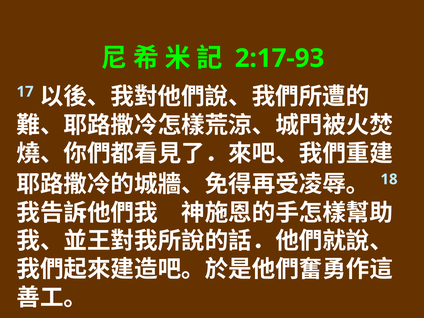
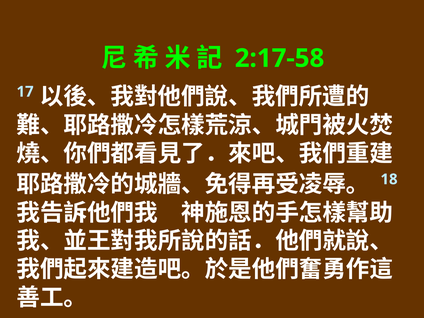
2:17-93: 2:17-93 -> 2:17-58 (280, 58)
